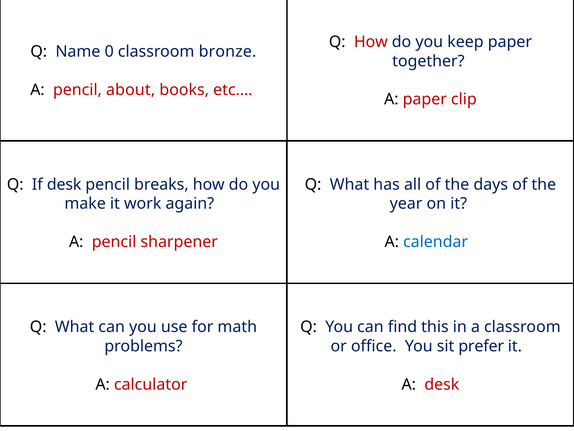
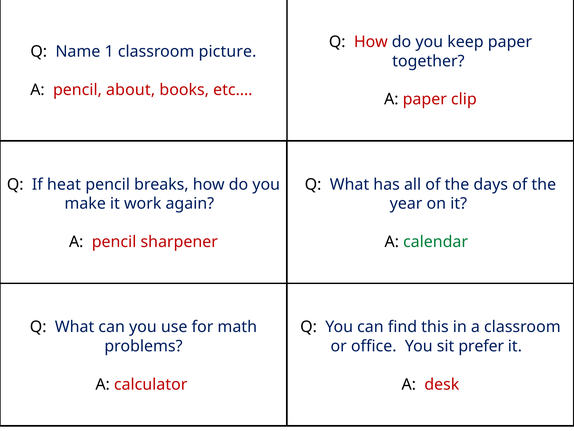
0: 0 -> 1 (109, 51)
bronze: bronze -> picture (228, 51)
If desk: desk -> heat (64, 184)
calendar colour: blue -> green (436, 242)
